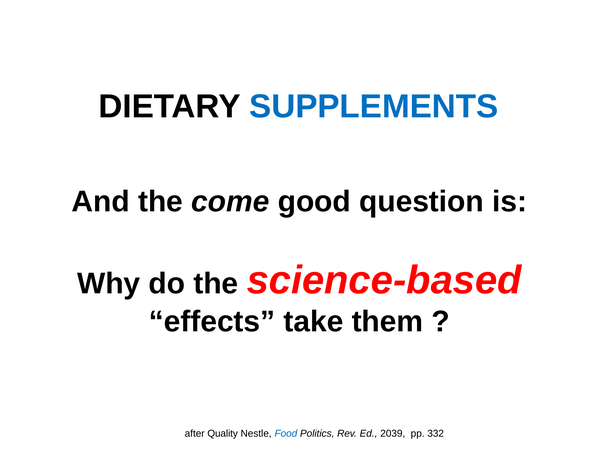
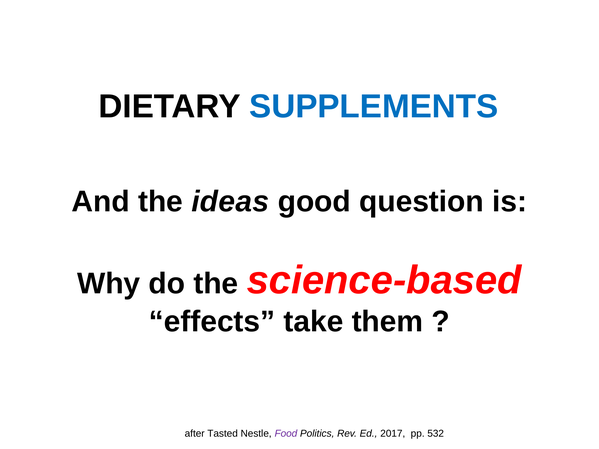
come: come -> ideas (230, 202)
Quality: Quality -> Tasted (223, 434)
Food colour: blue -> purple (286, 434)
2039: 2039 -> 2017 (393, 434)
332: 332 -> 532 (436, 434)
